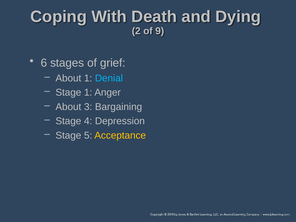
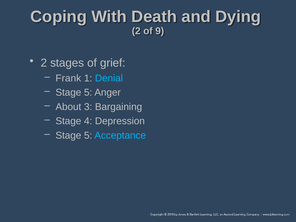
6: 6 -> 2 (44, 63)
About: About -> Frank (68, 78)
1: 1 -> 5 (88, 92)
Acceptance colour: yellow -> light blue (120, 135)
